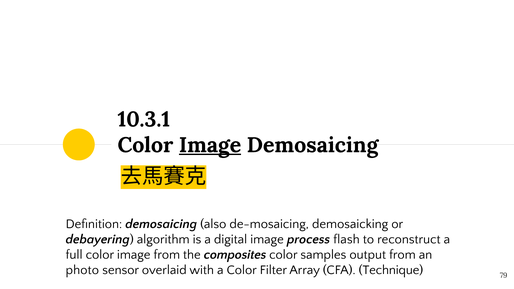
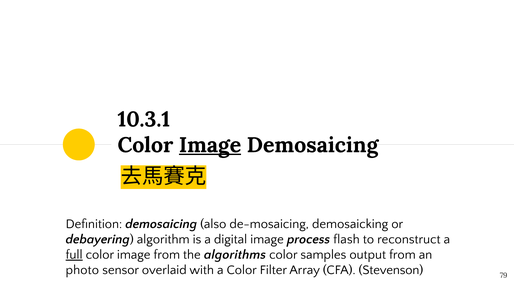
full underline: none -> present (74, 255)
composites: composites -> algorithms (235, 255)
Technique: Technique -> Stevenson (391, 270)
